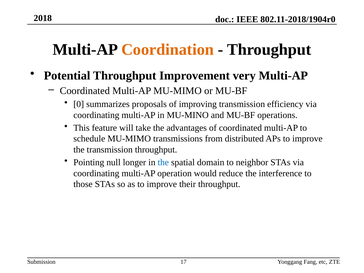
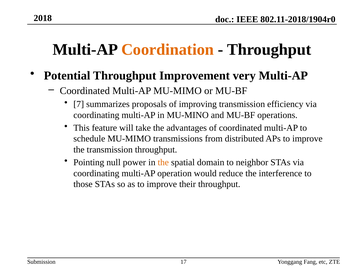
0: 0 -> 7 (79, 104)
longer: longer -> power (134, 162)
the colour: blue -> orange (163, 162)
